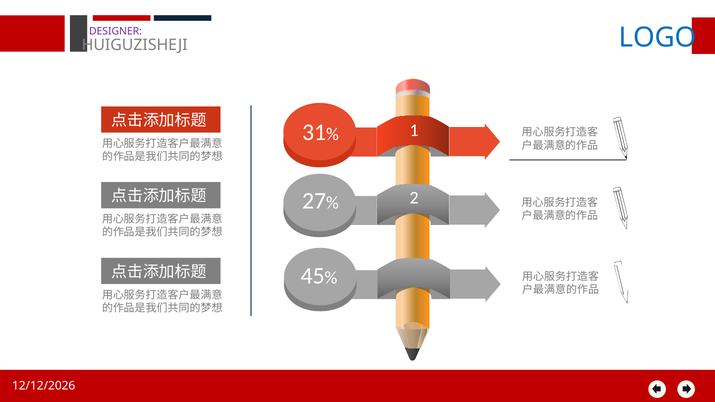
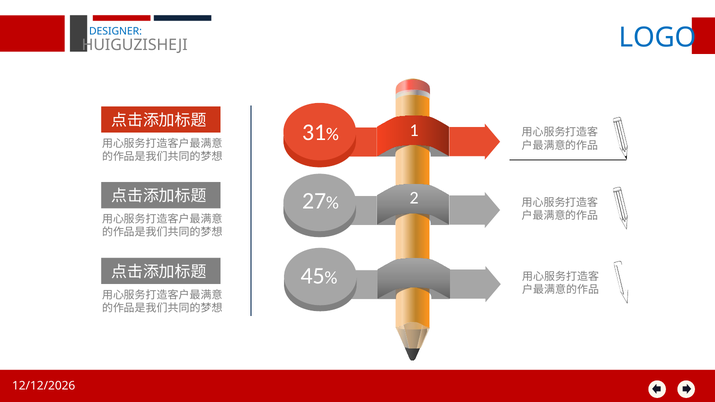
DESIGNER colour: purple -> blue (115, 31)
